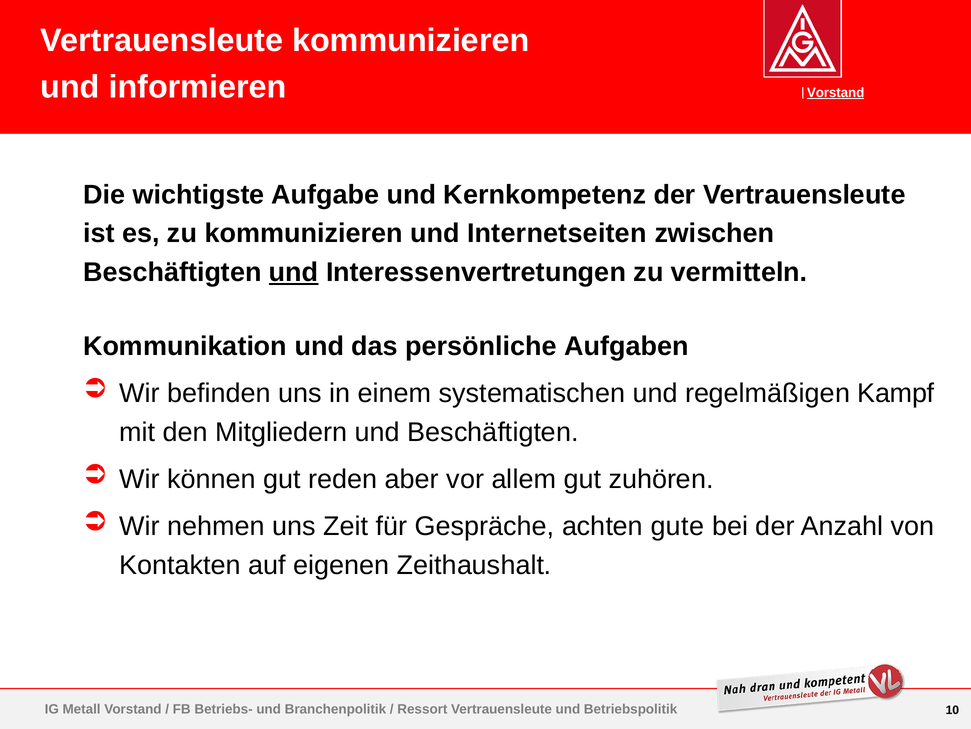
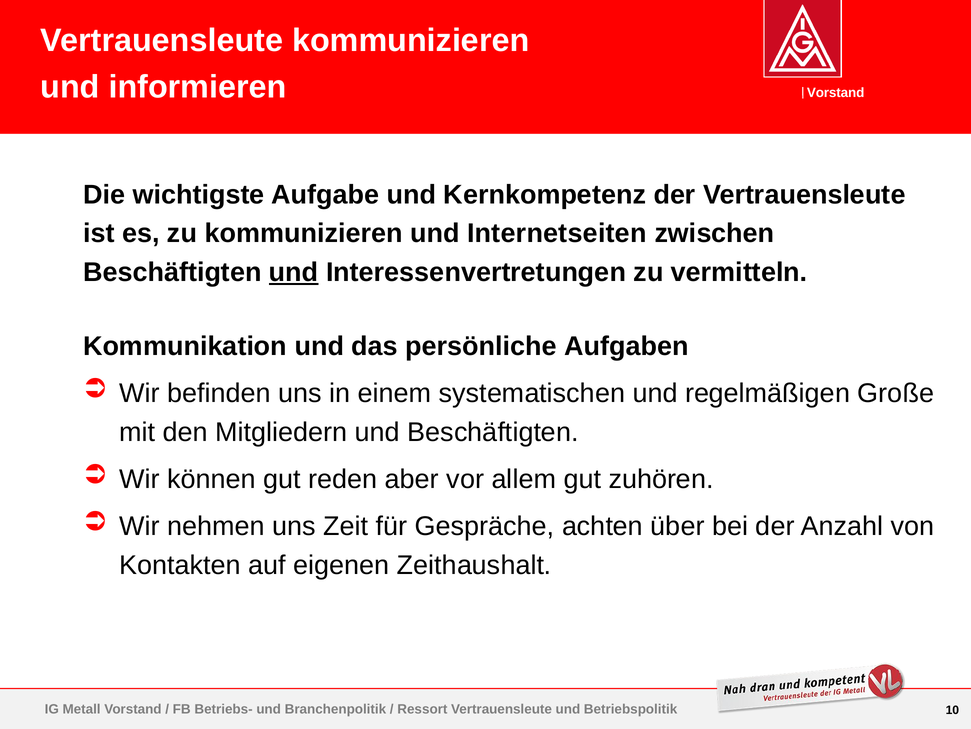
Vorstand underline: present -> none (836, 93)
Kampf: Kampf -> Große (896, 393)
gute: gute -> über (677, 526)
